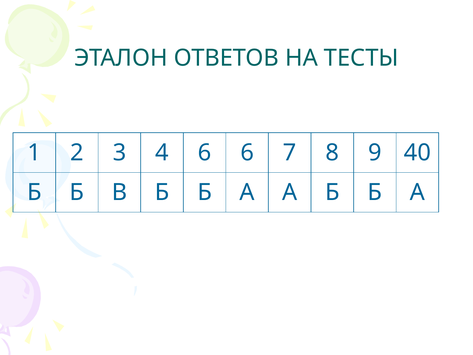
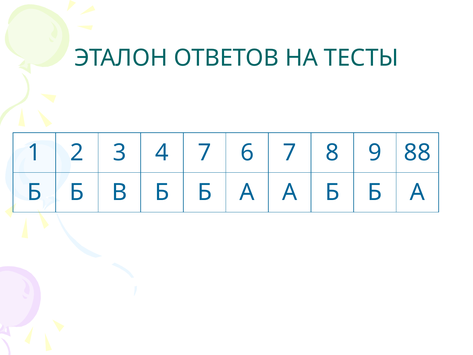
4 6: 6 -> 7 (205, 153)
40: 40 -> 88 (417, 153)
